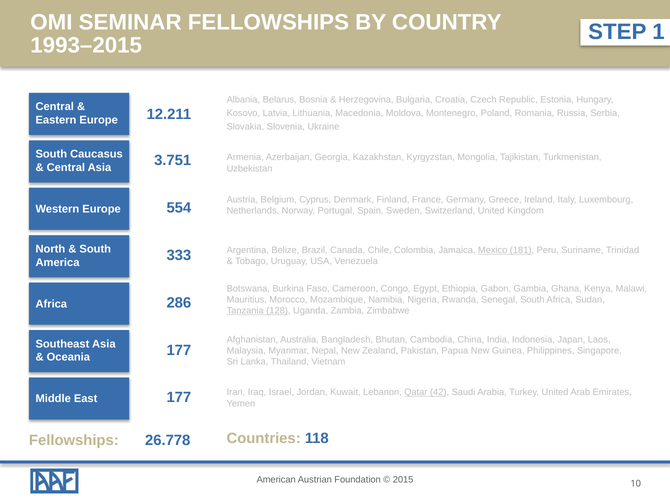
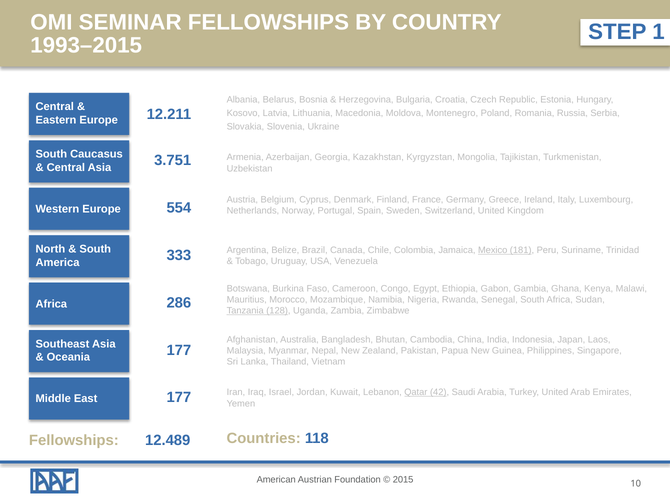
26.778: 26.778 -> 12.489 (168, 441)
